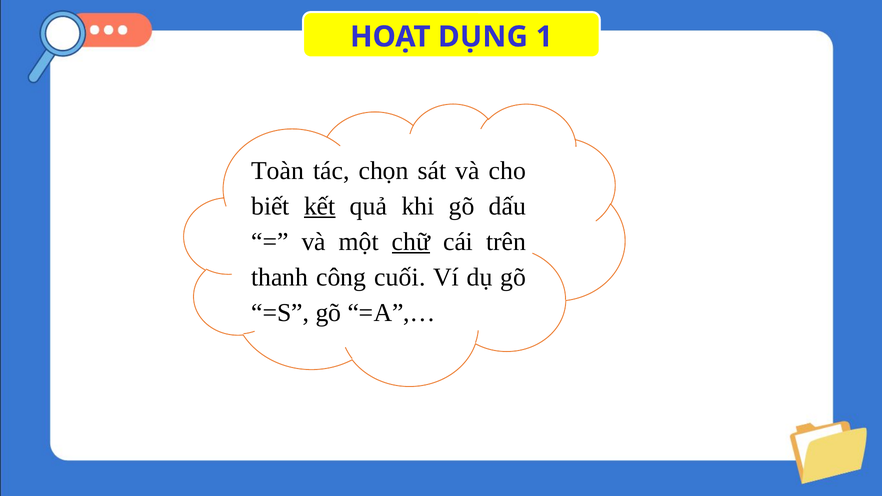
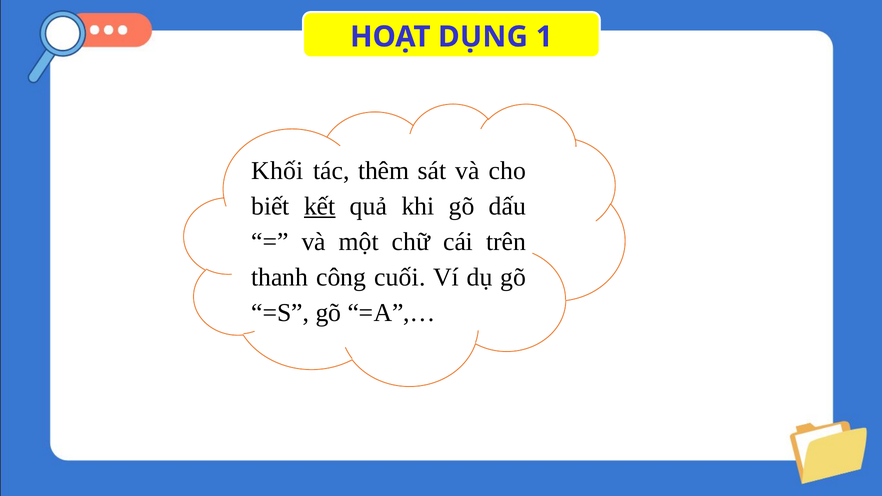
Toàn: Toàn -> Khối (277, 171)
chọn: chọn -> thêm (384, 171)
chữ underline: present -> none (411, 242)
